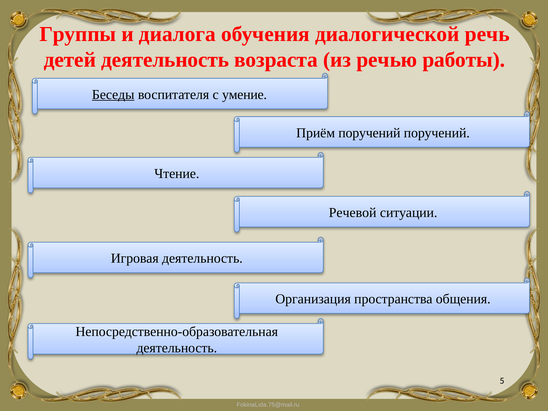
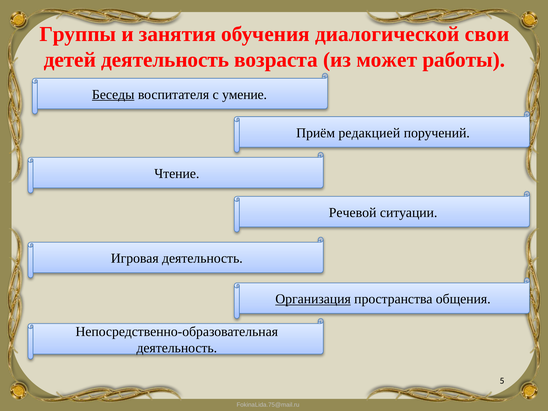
диалога: диалога -> занятия (177, 34)
речь: речь -> свои (487, 34)
речью: речью -> может (387, 60)
Приём поручений: поручений -> редакцией (369, 133)
Организация underline: none -> present (313, 299)
